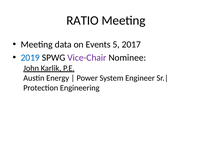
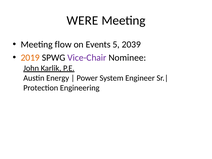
RATIO: RATIO -> WERE (82, 21)
data: data -> flow (63, 44)
2017: 2017 -> 2039 (131, 44)
2019 colour: blue -> orange (30, 58)
